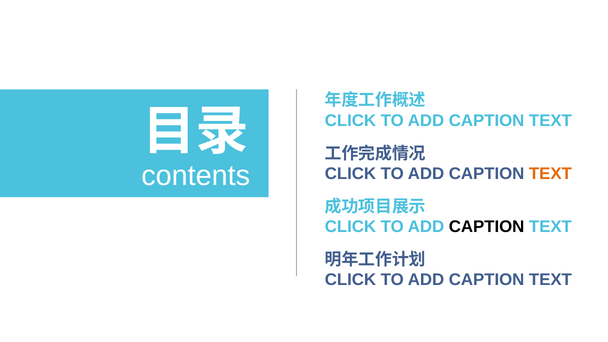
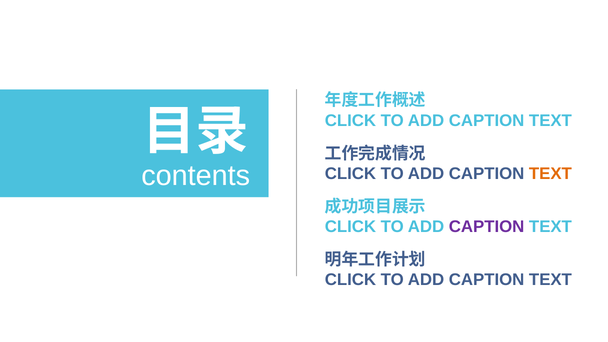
CAPTION colour: black -> purple (487, 227)
